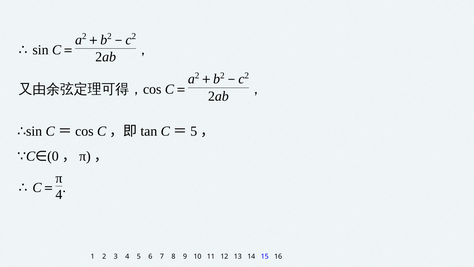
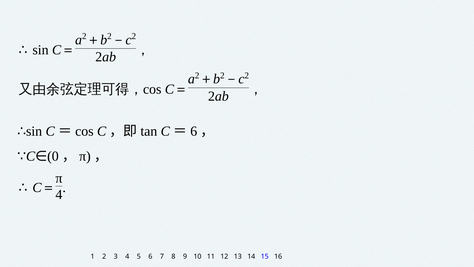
5: 5 -> 6 (194, 131)
